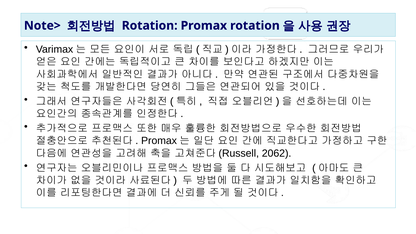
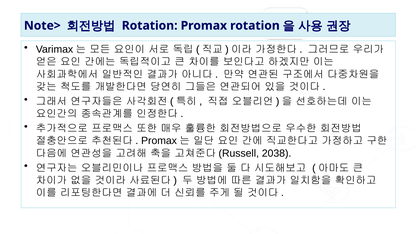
2062: 2062 -> 2038 (277, 153)
